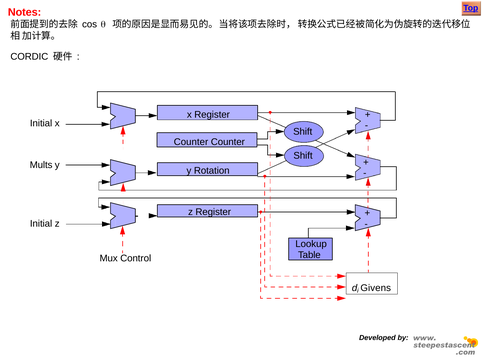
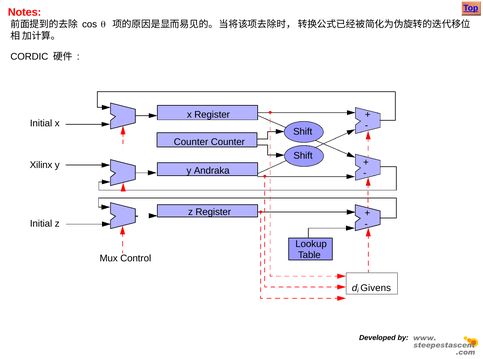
Mults: Mults -> Xilinx (41, 165)
Rotation: Rotation -> Andraka (212, 171)
